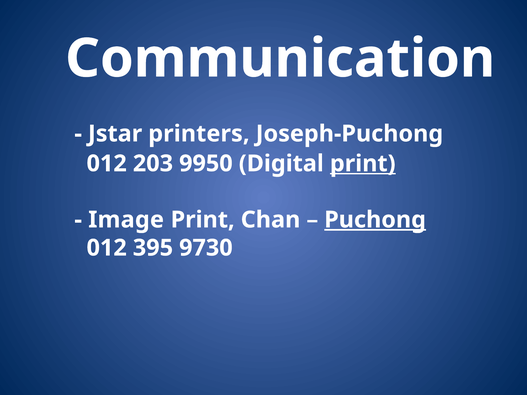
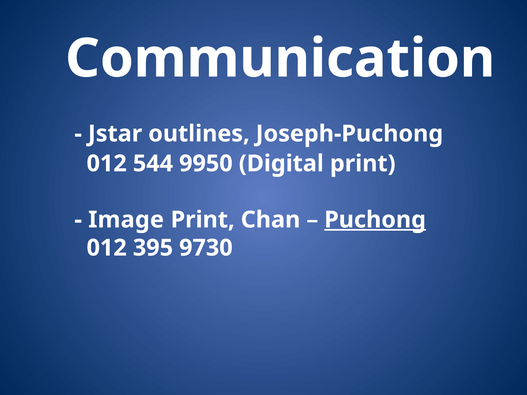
printers: printers -> outlines (199, 134)
203: 203 -> 544 (153, 164)
print underline: present -> none (363, 164)
